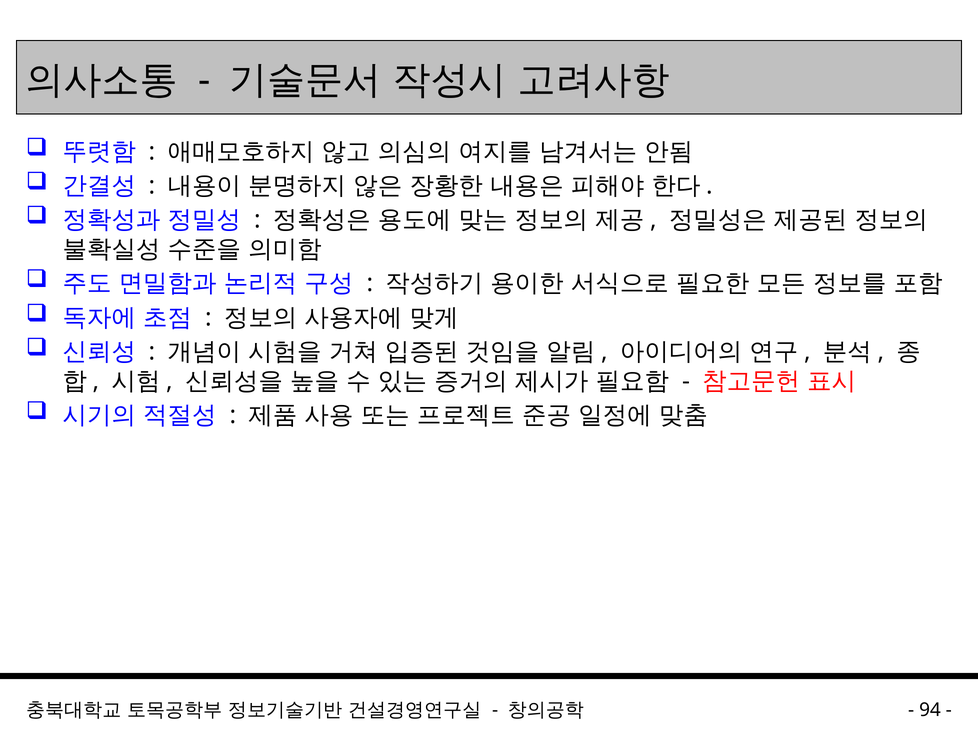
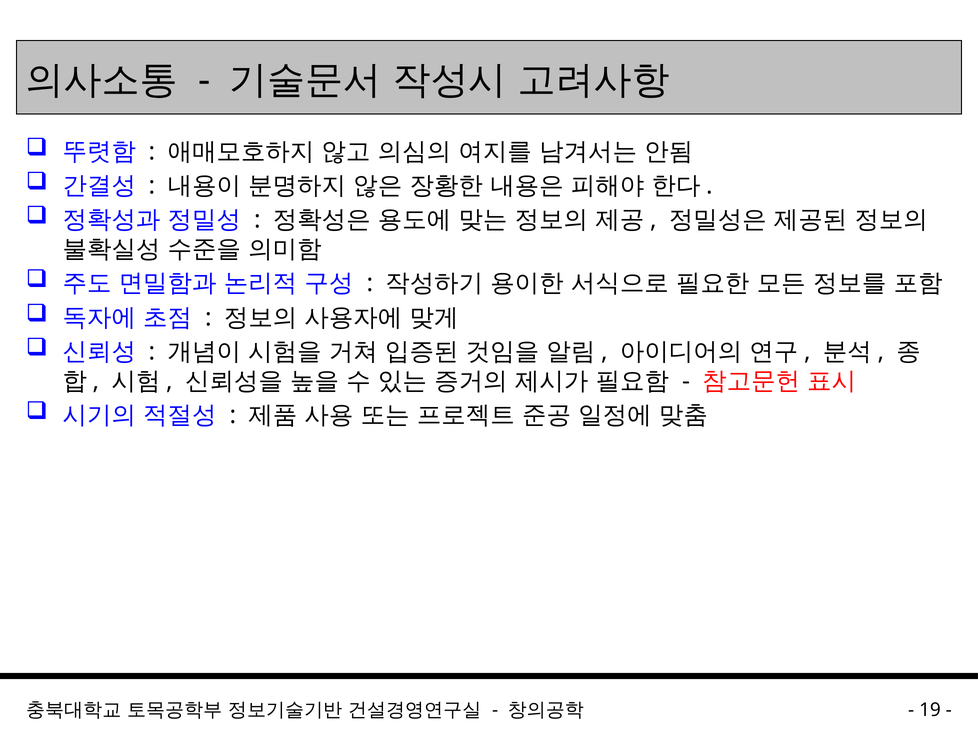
94: 94 -> 19 (930, 710)
